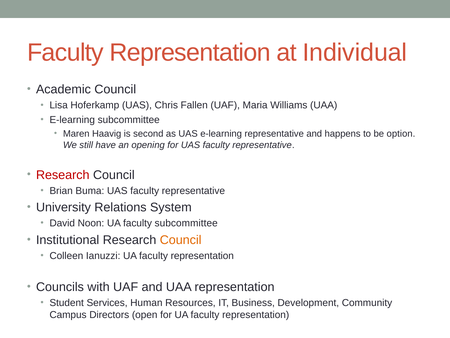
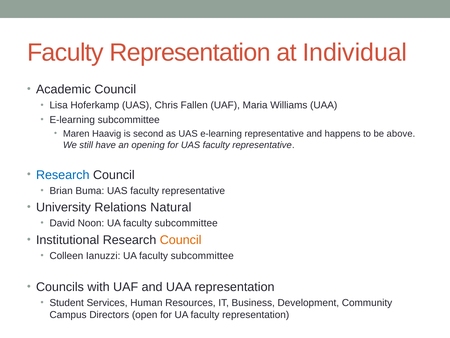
option: option -> above (401, 134)
Research colour: red -> blue (63, 175)
System: System -> Natural (171, 207)
Ianuzzi UA faculty representation: representation -> subcommittee (202, 255)
